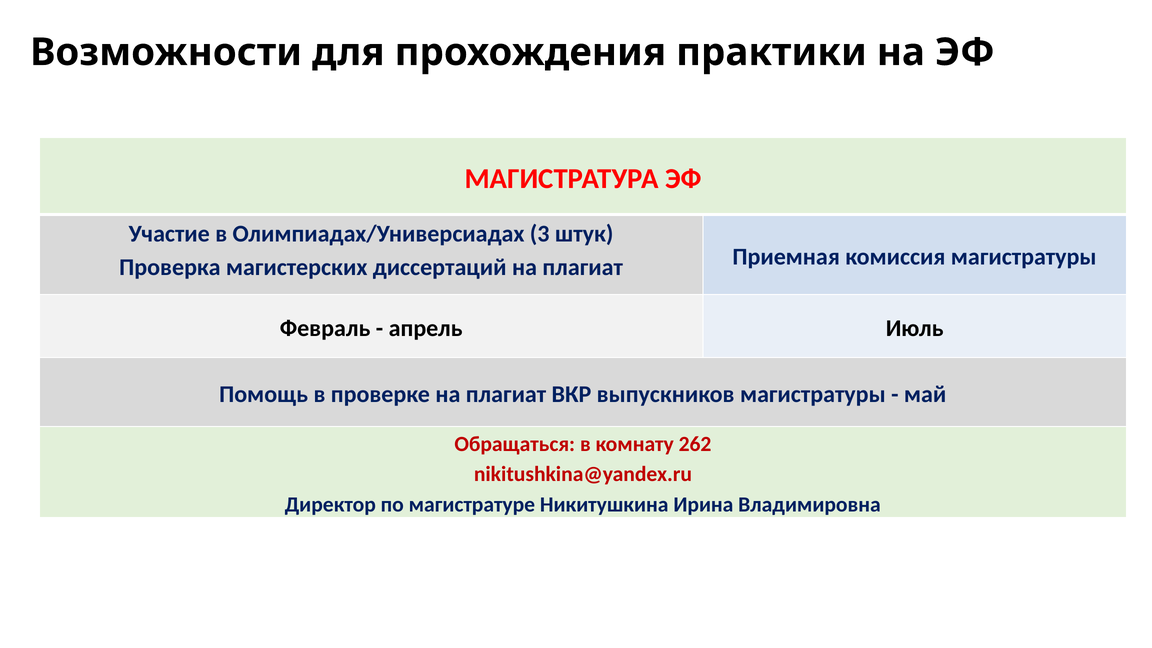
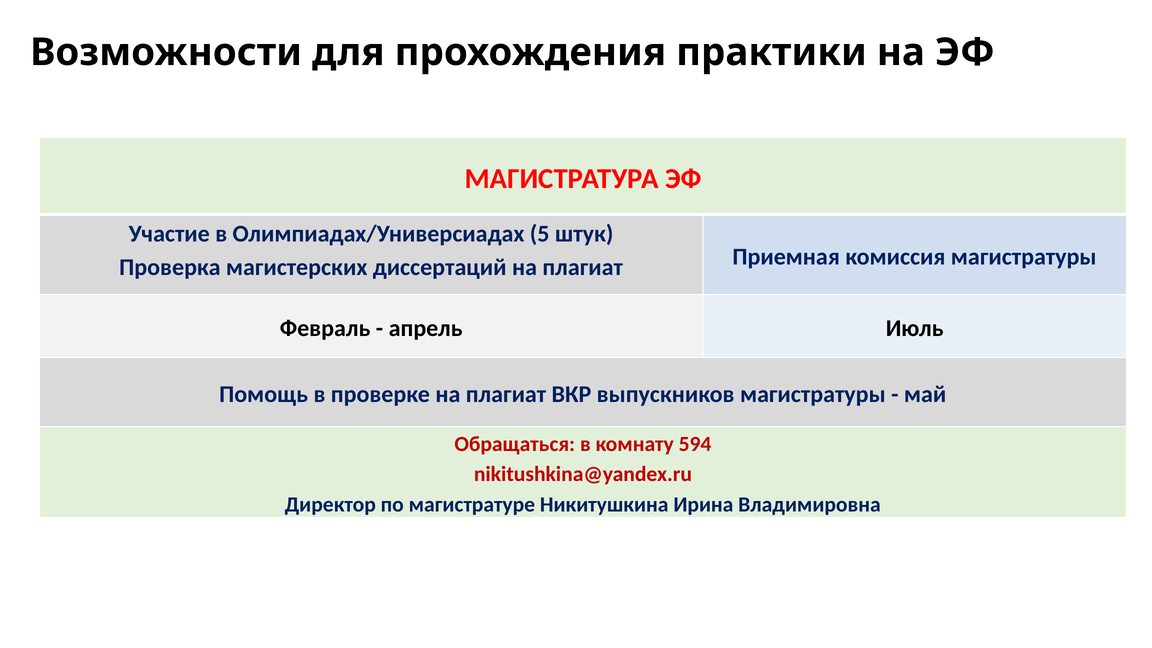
3: 3 -> 5 (540, 234)
262: 262 -> 594 (695, 444)
